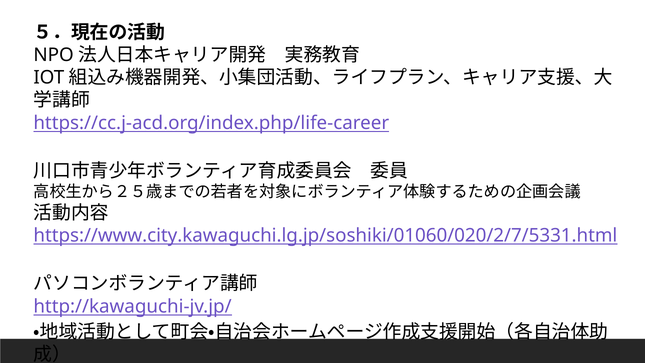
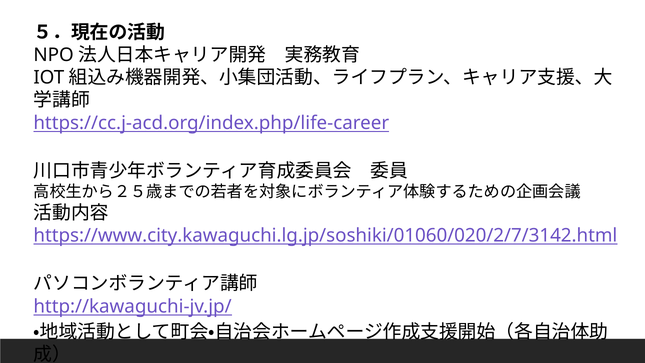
https://www.city.kawaguchi.lg.jp/soshiki/01060/020/2/7/5331.html: https://www.city.kawaguchi.lg.jp/soshiki/01060/020/2/7/5331.html -> https://www.city.kawaguchi.lg.jp/soshiki/01060/020/2/7/3142.html (325, 235)
